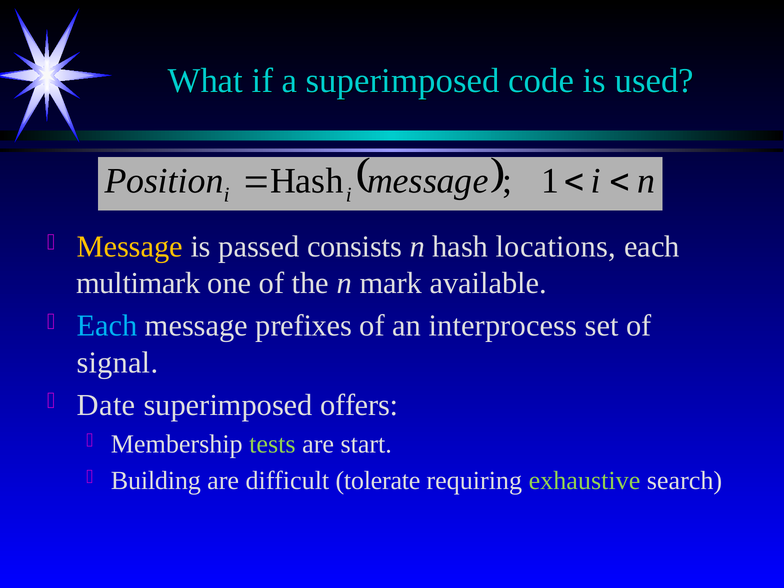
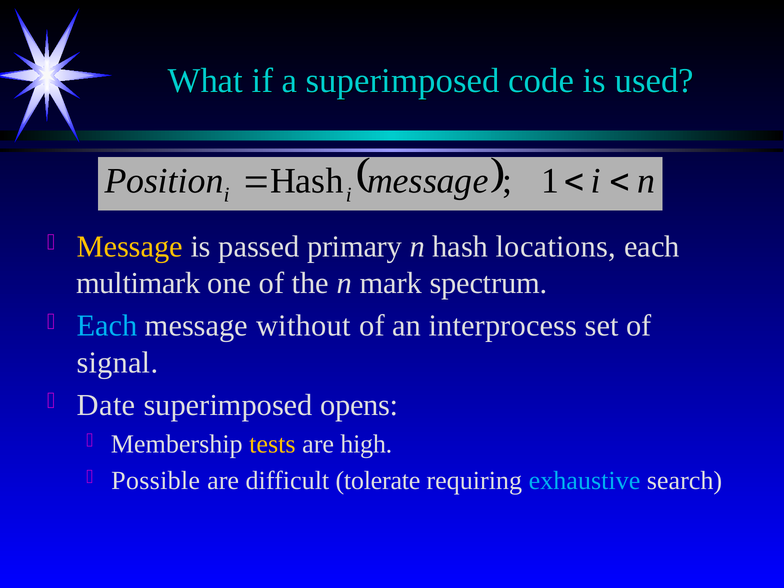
consists: consists -> primary (354, 247)
available: available -> spectrum (488, 283)
prefixes: prefixes -> without (303, 326)
offers: offers -> opens (359, 405)
tests colour: light green -> yellow (272, 444)
start: start -> high (366, 444)
Building: Building -> Possible (156, 481)
exhaustive colour: light green -> light blue (584, 481)
